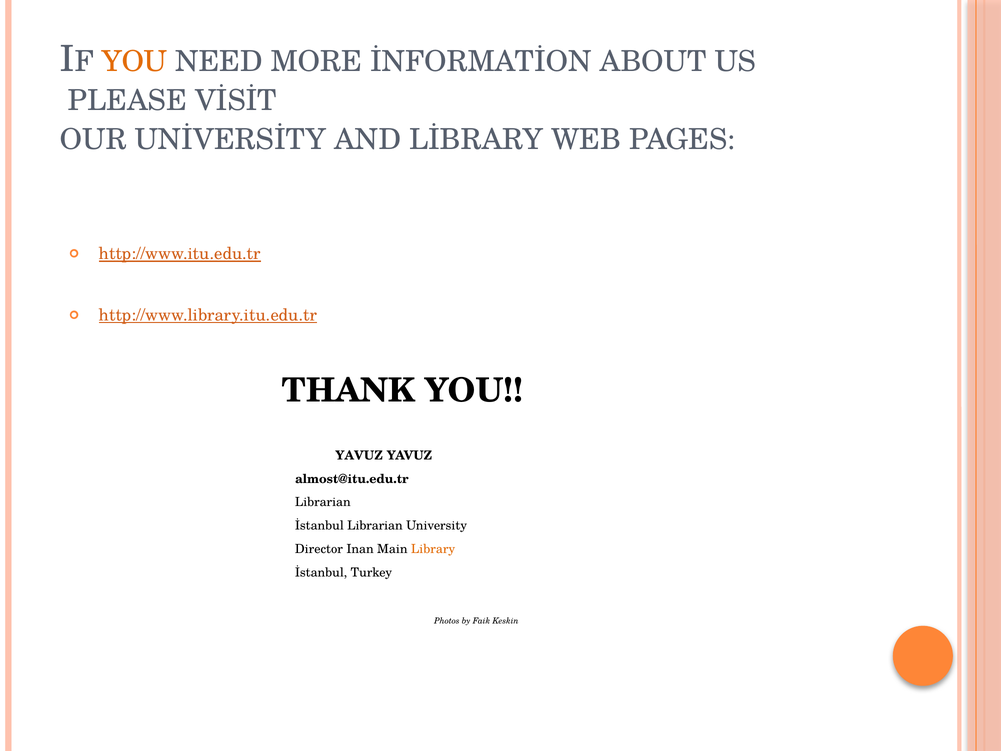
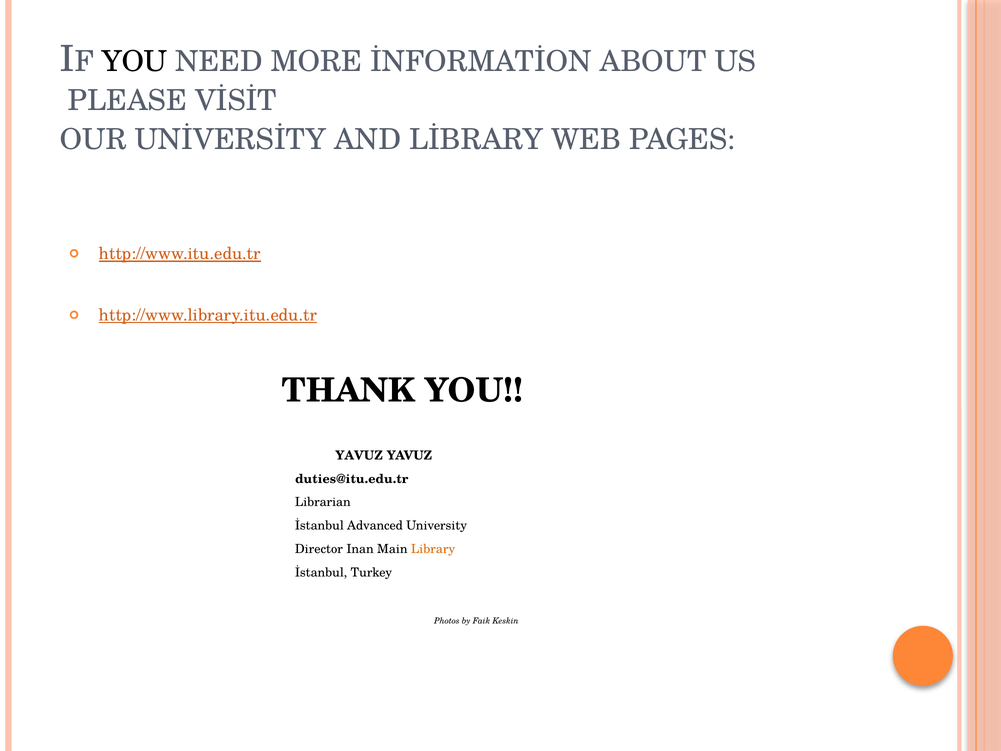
YOU colour: orange -> black (135, 62)
almost@itu.edu.tr: almost@itu.edu.tr -> duties@itu.edu.tr (352, 479)
İstanbul Librarian: Librarian -> Advanced (375, 526)
